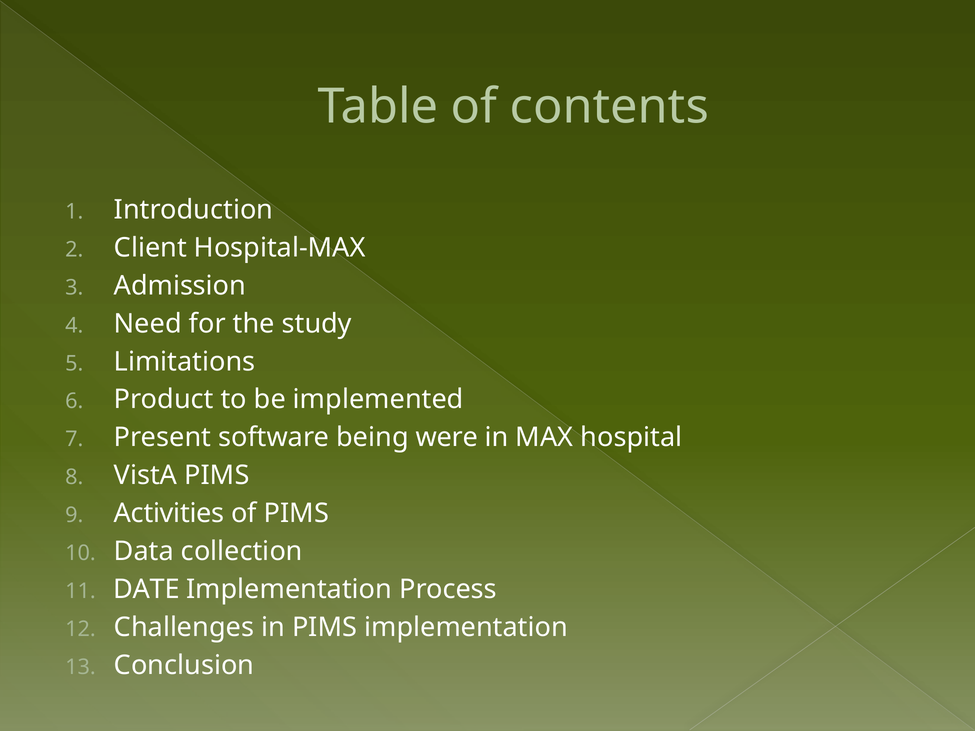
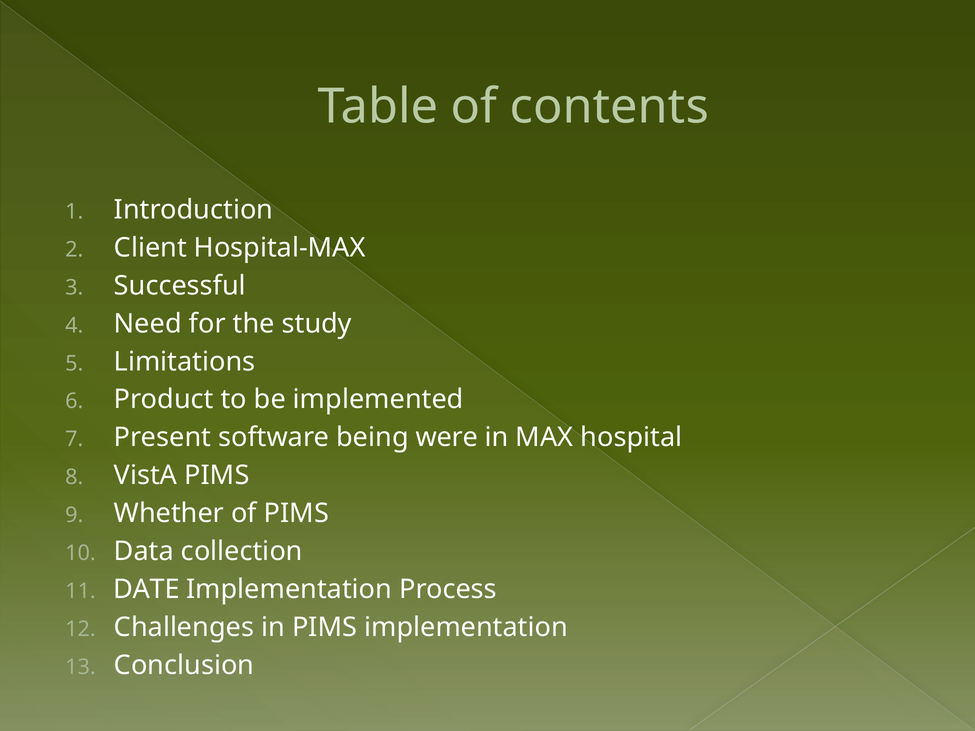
Admission: Admission -> Successful (180, 286)
Activities: Activities -> Whether (169, 514)
